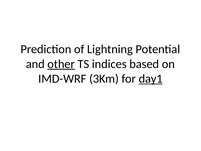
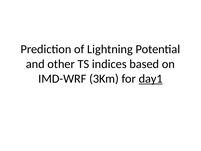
other underline: present -> none (61, 64)
